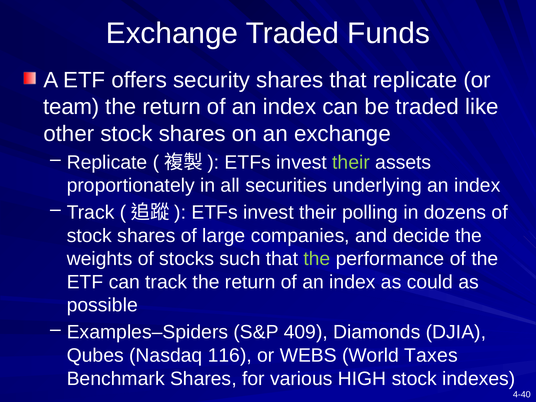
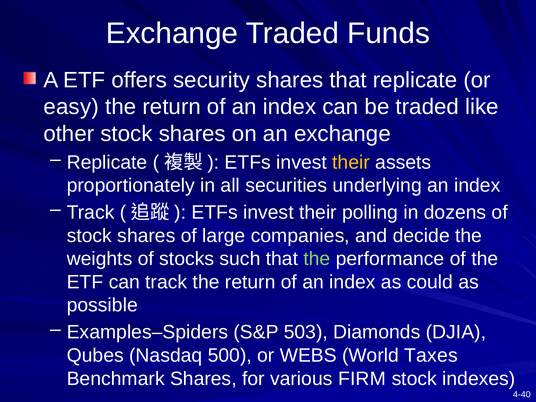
team: team -> easy (71, 107)
their colour: light green -> yellow (351, 162)
409: 409 -> 503 (306, 332)
116: 116 -> 500 (230, 355)
HIGH: HIGH -> FIRM (362, 379)
